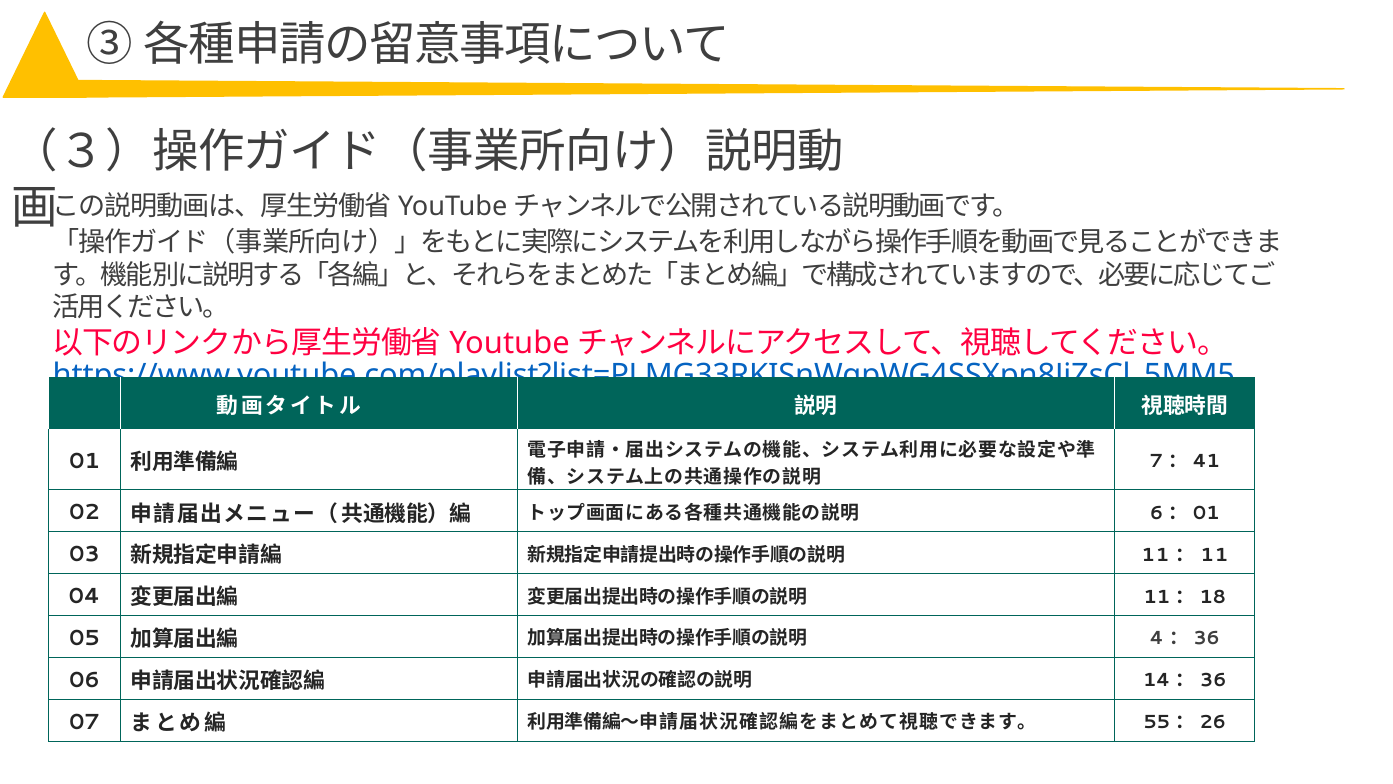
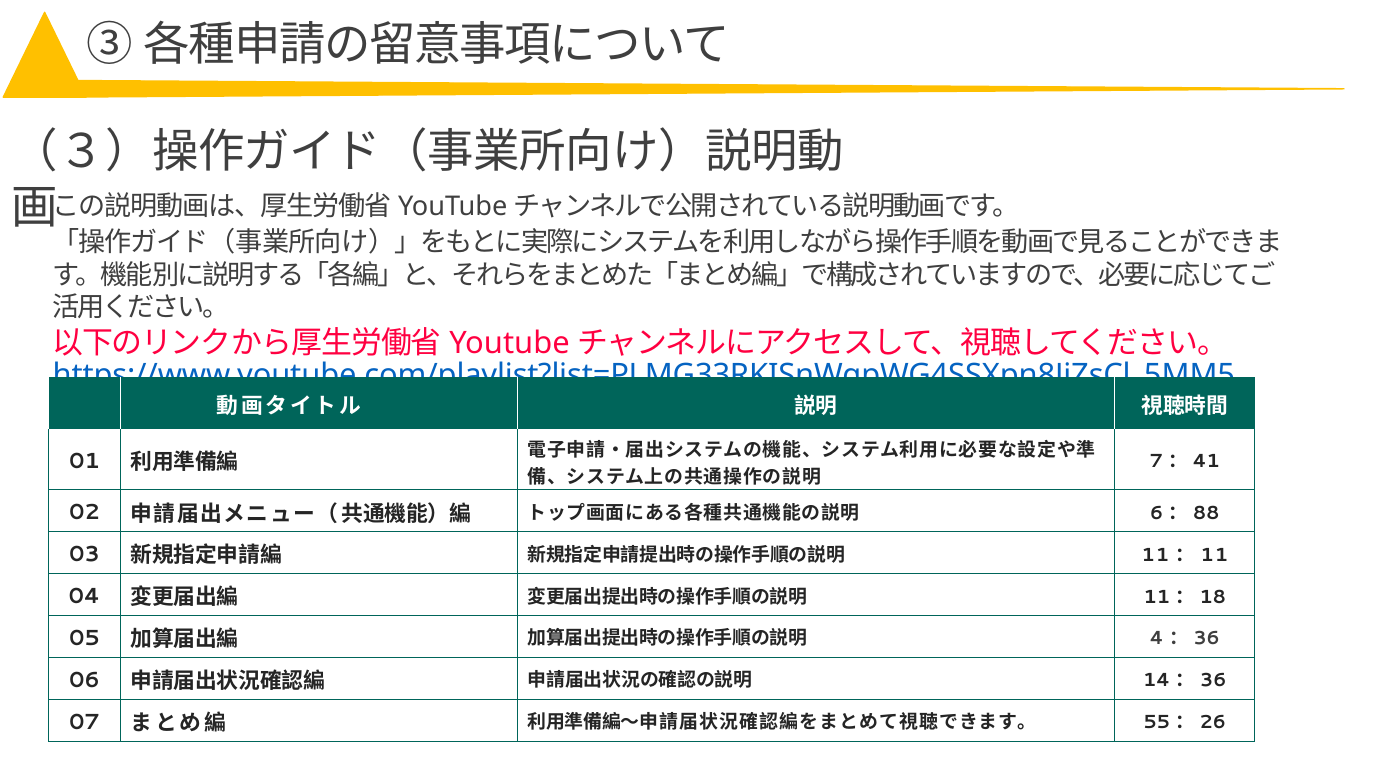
01: 01 -> 88 (1206, 513)
